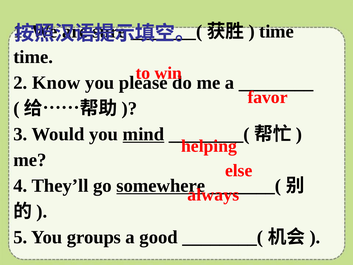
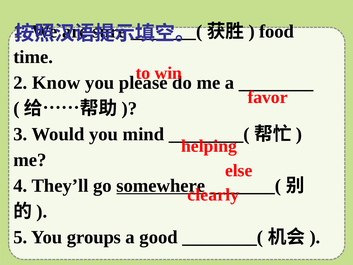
time: time -> food (277, 31)
mind underline: present -> none (143, 134)
always: always -> clearly (213, 195)
